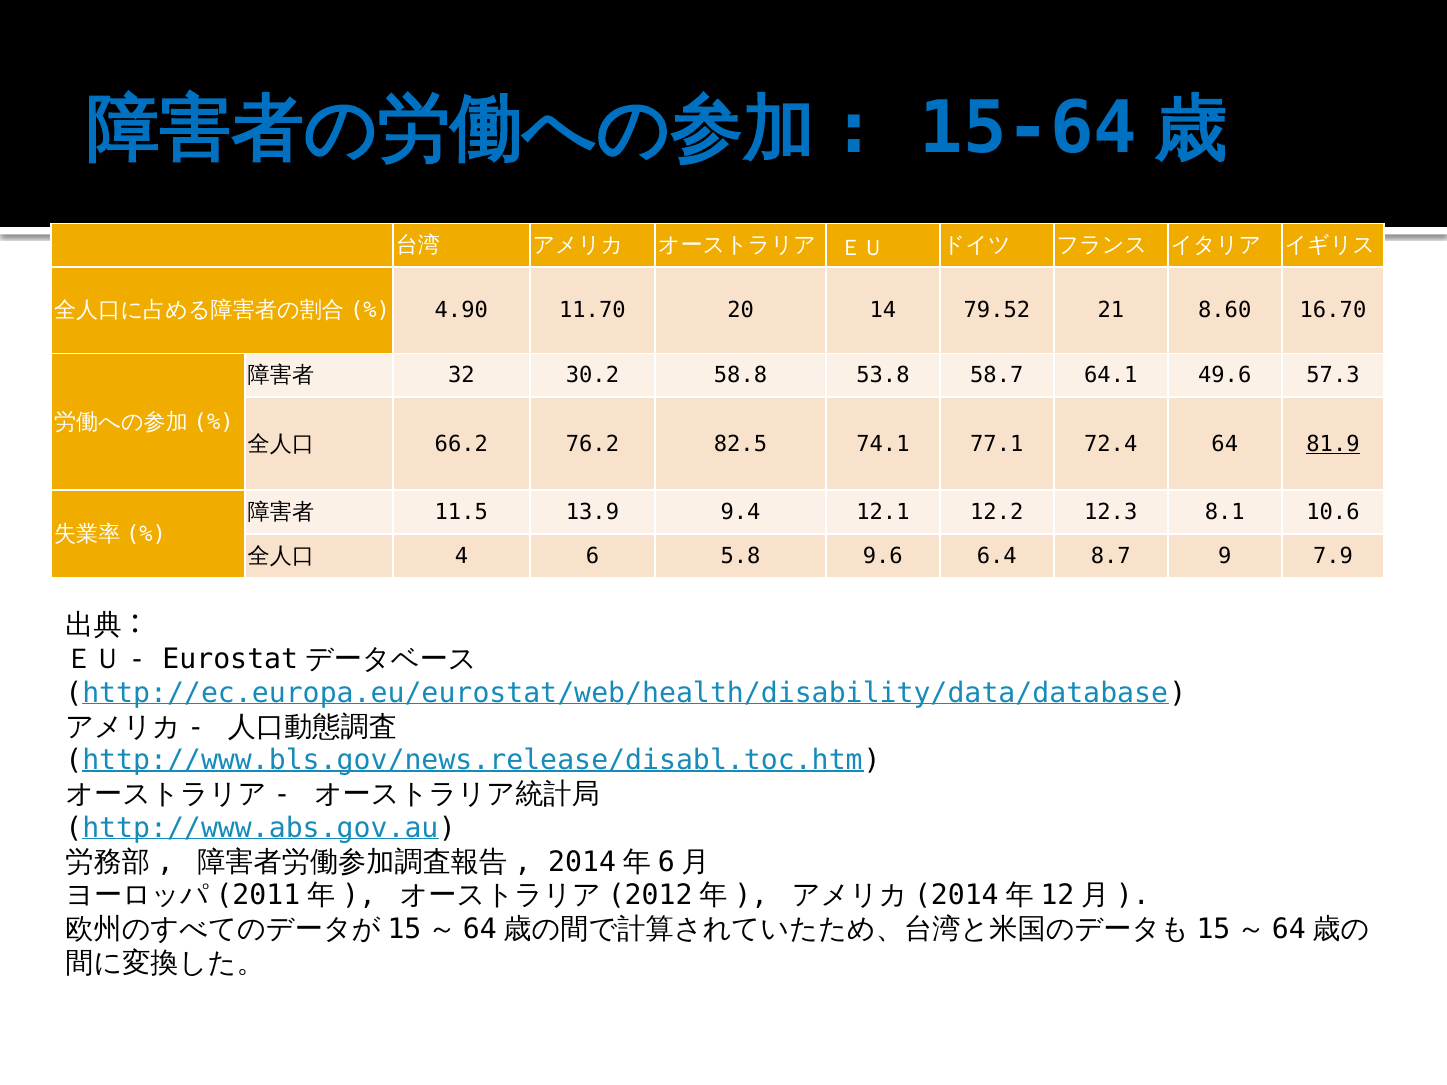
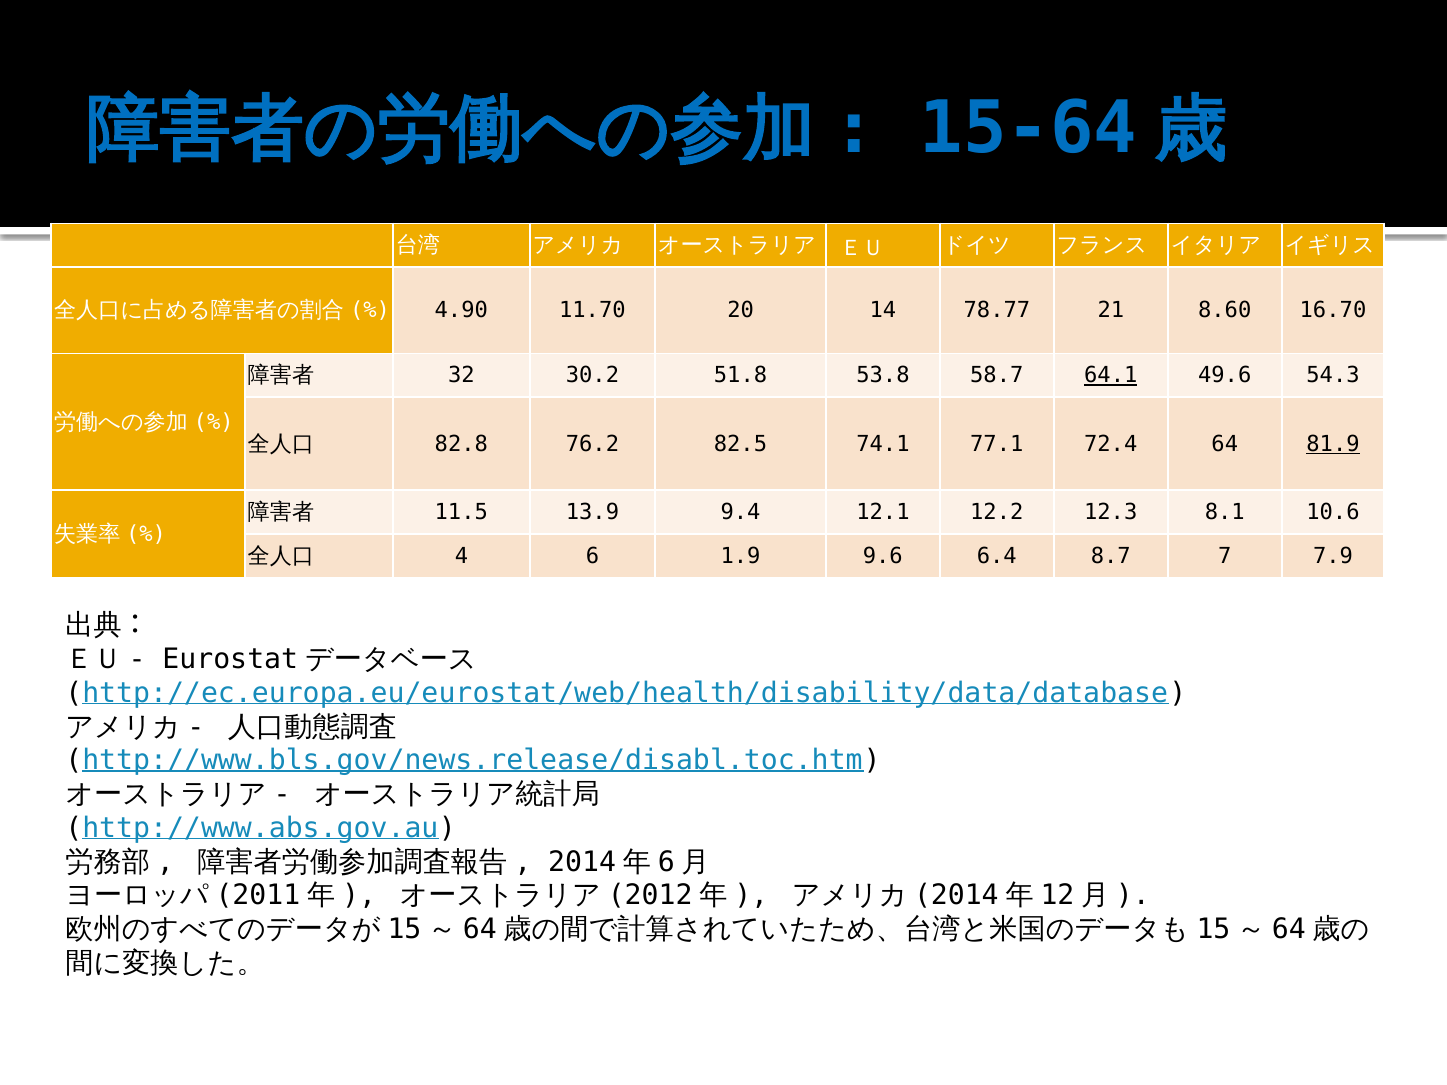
79.52: 79.52 -> 78.77 (997, 311)
58.8: 58.8 -> 51.8 (741, 376)
64.1 underline: none -> present (1111, 376)
57.3: 57.3 -> 54.3 (1333, 376)
66.2: 66.2 -> 82.8 (461, 444)
5.8: 5.8 -> 1.9 (740, 556)
9: 9 -> 7 (1225, 556)
